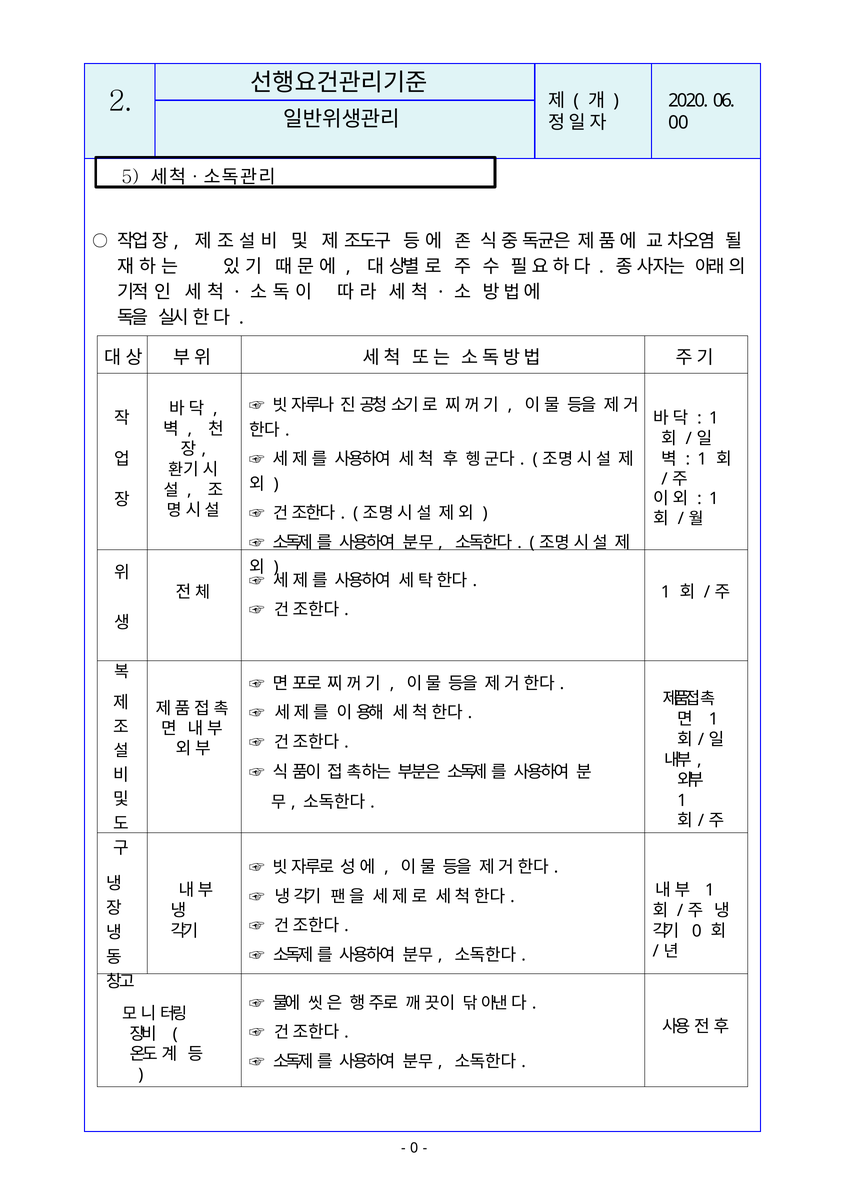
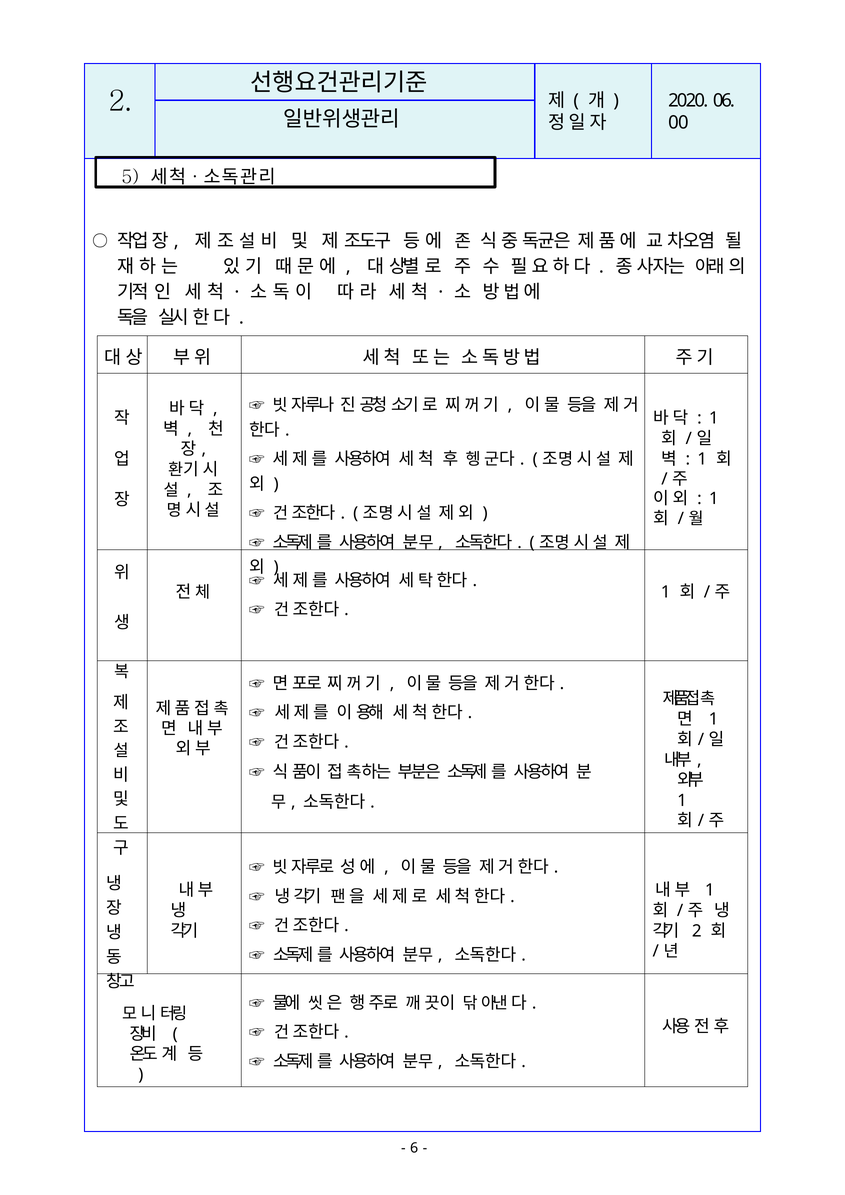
0: 0 -> 2 (697, 930)
0: 0 -> 6 (414, 1147)
